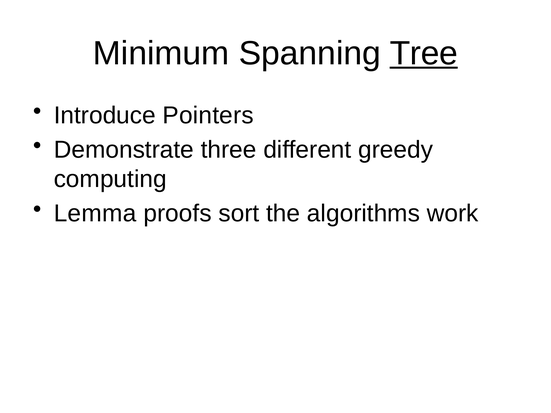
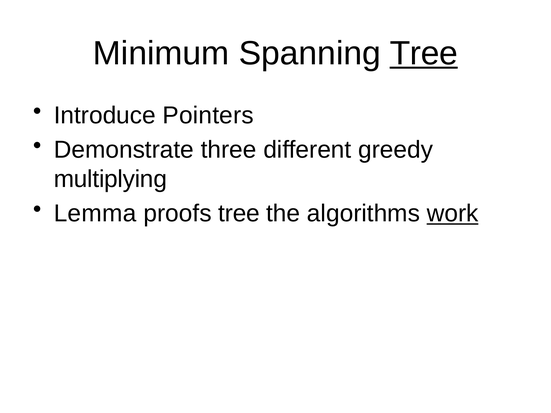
computing: computing -> multiplying (110, 179)
proofs sort: sort -> tree (239, 214)
work underline: none -> present (453, 214)
